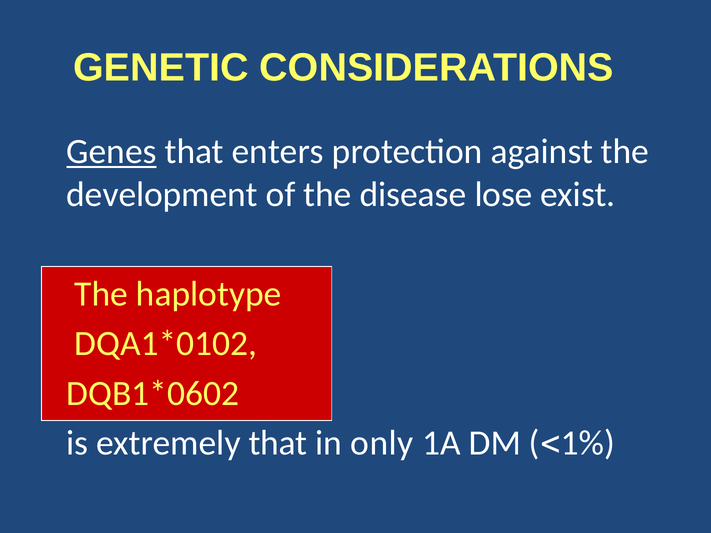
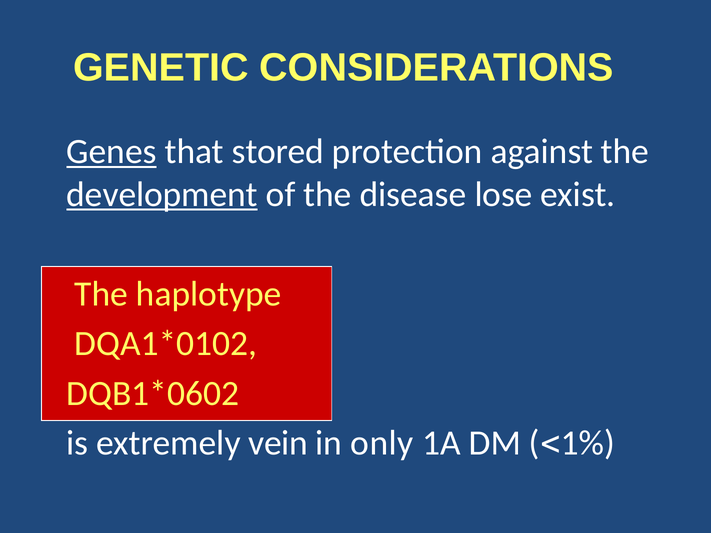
enters: enters -> stored (278, 152)
development underline: none -> present (162, 194)
extremely that: that -> vein (278, 443)
